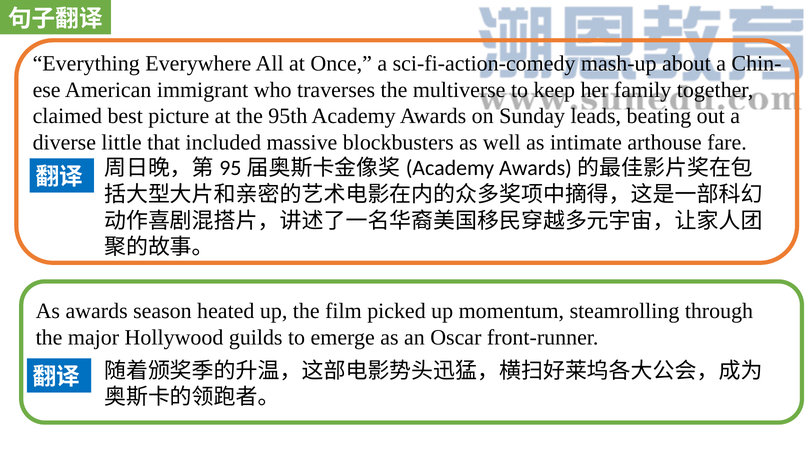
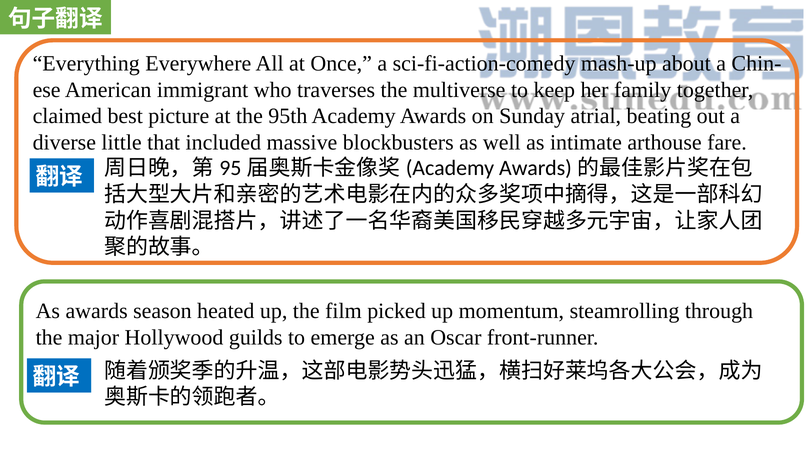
leads: leads -> atrial (596, 116)
